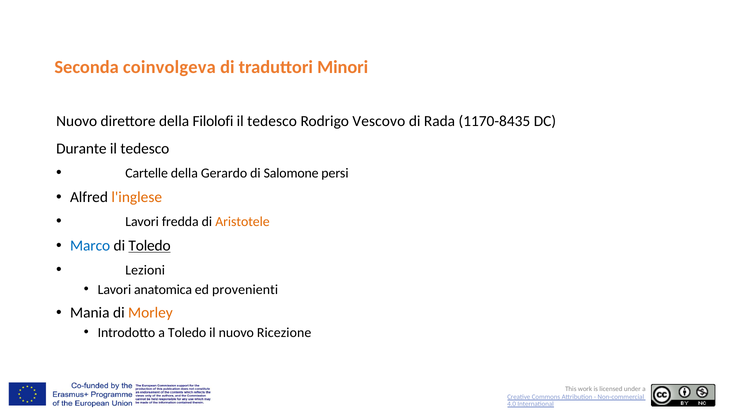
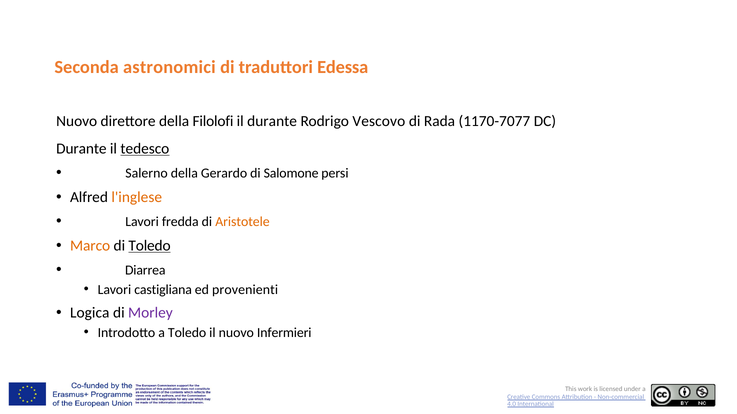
coinvolgeva: coinvolgeva -> astronomici (169, 67)
Minori: Minori -> Edessa (343, 67)
tedesco: tedesco -> durante (272, 121)
1170-8435: 1170-8435 -> 1170-7077 (494, 121)
tedesco underline: none -> present (145, 149)
Cartelle: Cartelle -> Salerno (147, 174)
Marco colour: blue -> orange (90, 246)
Lezioni: Lezioni -> Diarrea (145, 271)
anatomica: anatomica -> castigliana (163, 290)
Mania: Mania -> Logica (90, 313)
Morley colour: orange -> purple (150, 313)
Ricezione: Ricezione -> Infermieri (284, 333)
